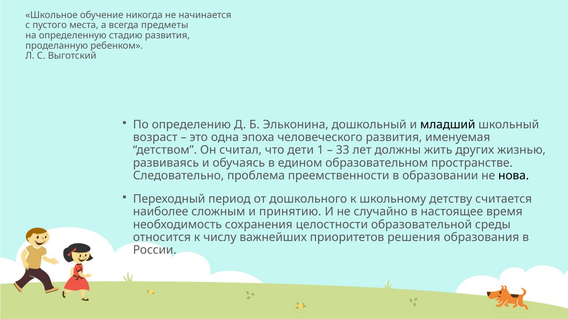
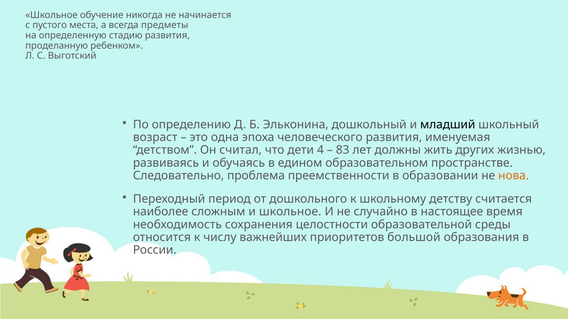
1: 1 -> 4 (320, 150)
33: 33 -> 83 (343, 150)
нова colour: black -> orange (514, 176)
и принятию: принятию -> школьное (290, 212)
решения: решения -> большой (414, 238)
